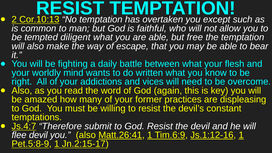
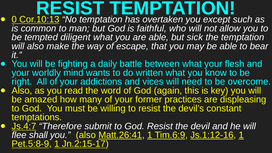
2: 2 -> 0 (14, 19)
free: free -> sick (195, 37)
flee devil: devil -> shall (38, 135)
